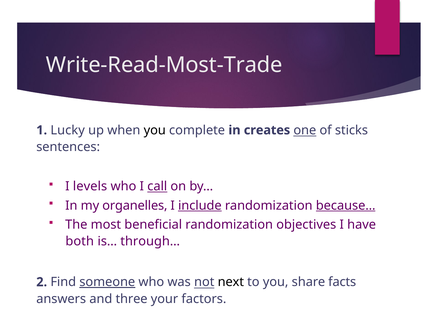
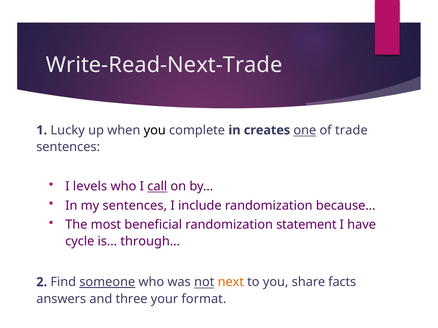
Write-Read-Most-Trade: Write-Read-Most-Trade -> Write-Read-Next-Trade (164, 65)
sticks: sticks -> trade (351, 130)
my organelles: organelles -> sentences (135, 206)
include underline: present -> none (200, 206)
because… underline: present -> none (346, 206)
objectives: objectives -> statement (306, 225)
both: both -> cycle (80, 242)
next colour: black -> orange (231, 282)
factors: factors -> format (204, 299)
